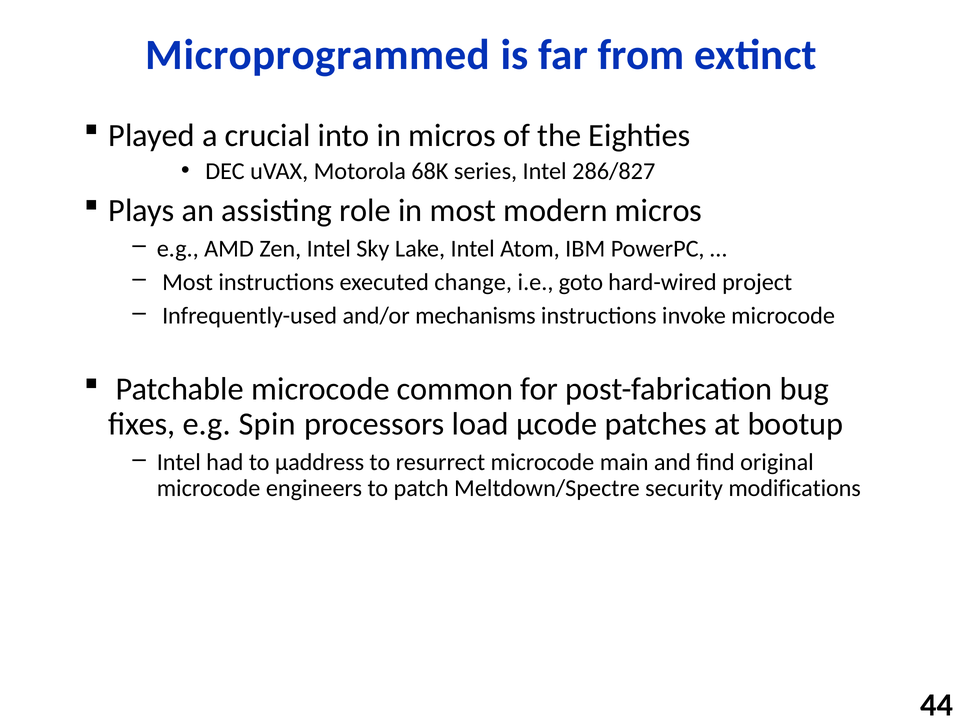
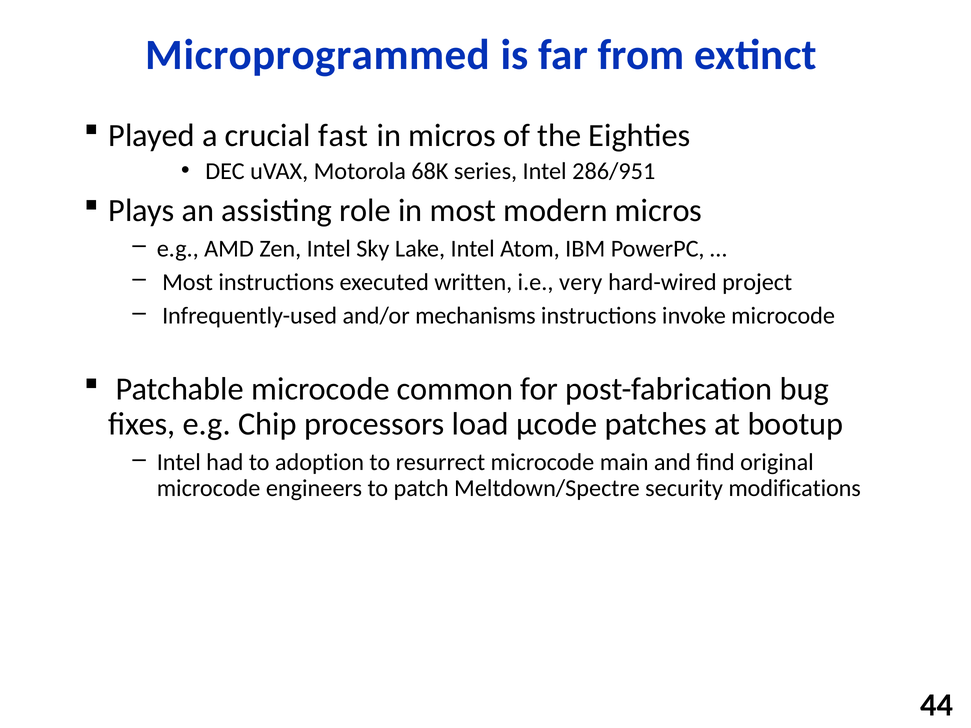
into: into -> fast (343, 135)
286/827: 286/827 -> 286/951 (614, 171)
change: change -> written (473, 282)
goto: goto -> very (581, 282)
Spin: Spin -> Chip (267, 424)
µaddress: µaddress -> adoption (320, 462)
